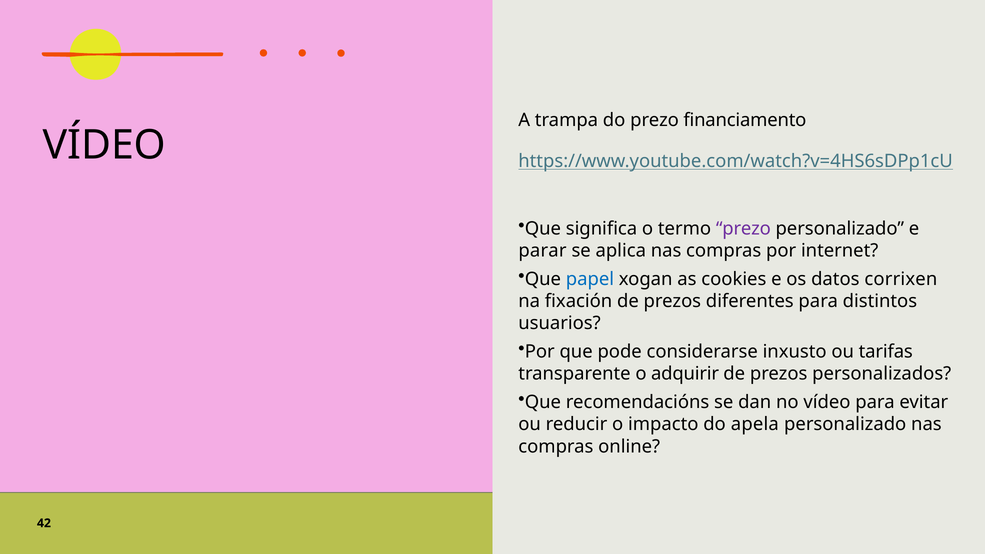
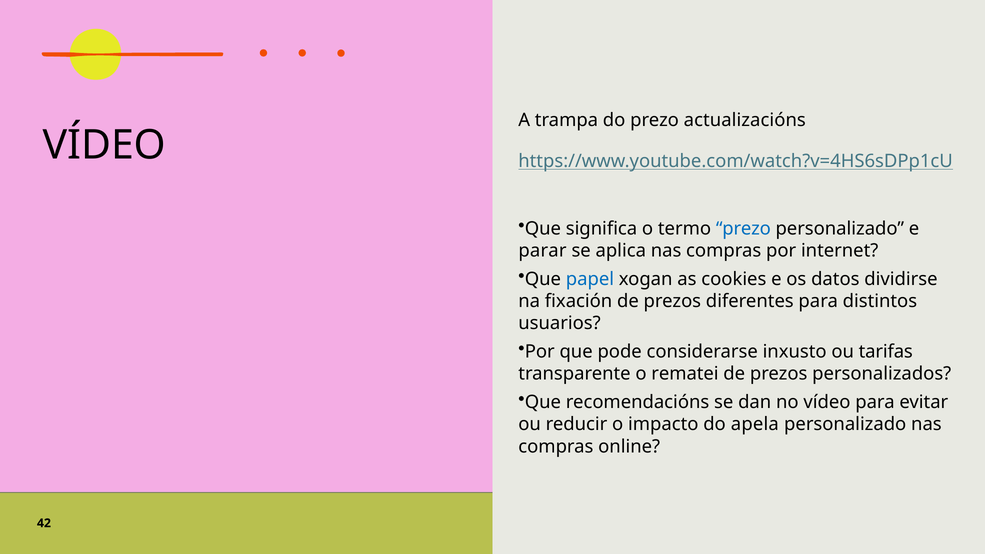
financiamento: financiamento -> actualizacións (745, 120)
prezo colour: purple -> blue (743, 229)
corrixen: corrixen -> dividirse (901, 279)
adquirir: adquirir -> rematei (685, 374)
